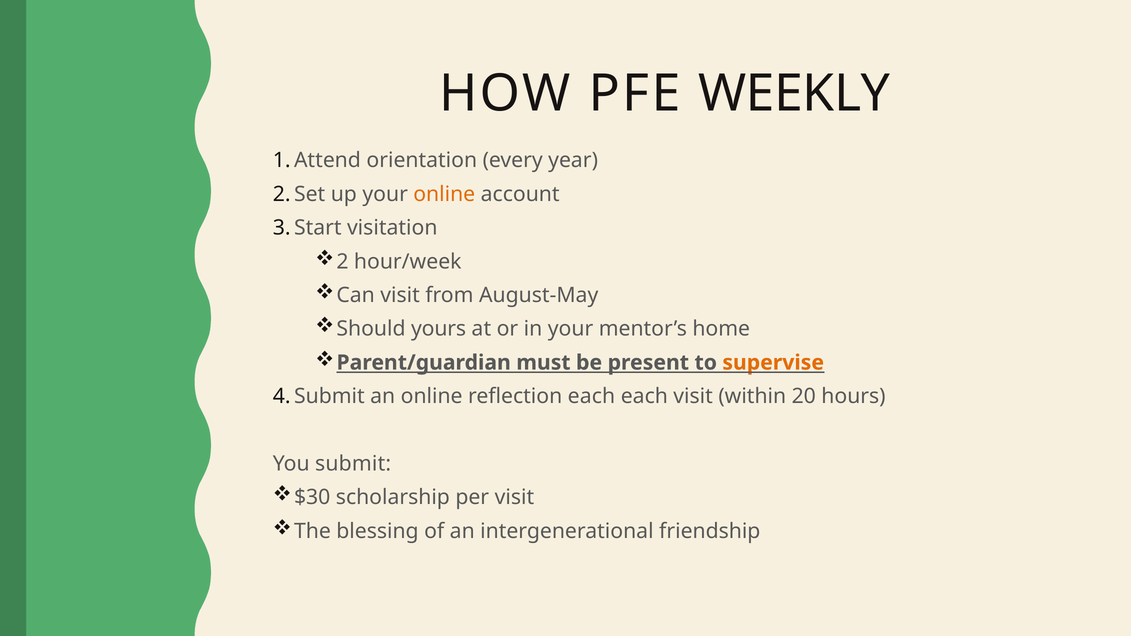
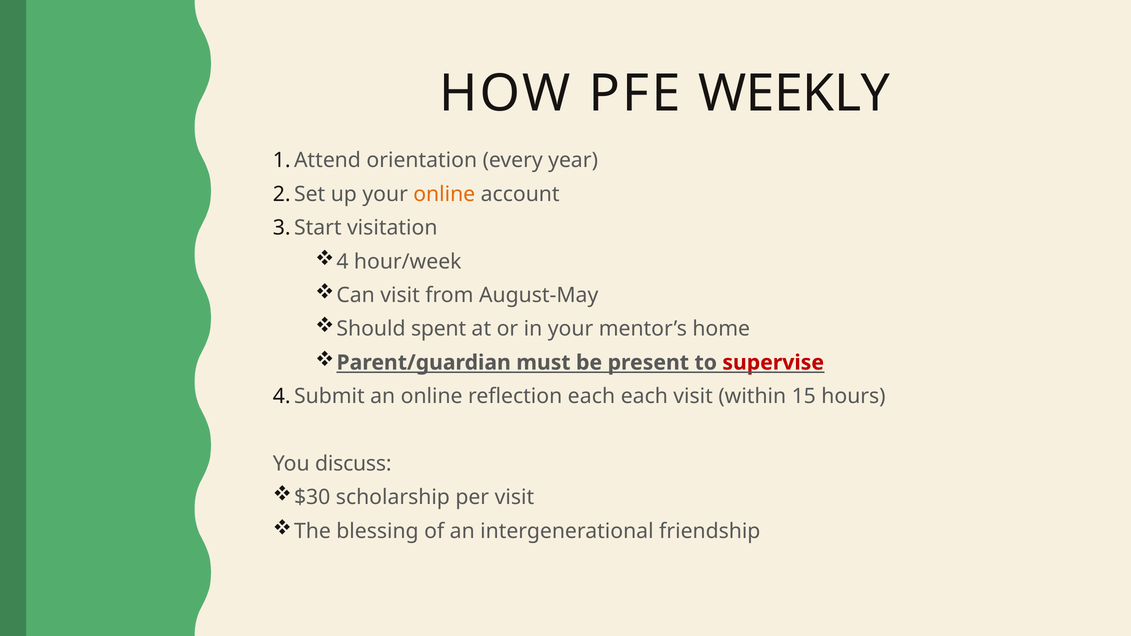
2: 2 -> 4 (343, 262)
yours: yours -> spent (439, 329)
supervise colour: orange -> red (773, 363)
20: 20 -> 15 (804, 396)
submit: submit -> discuss (353, 464)
